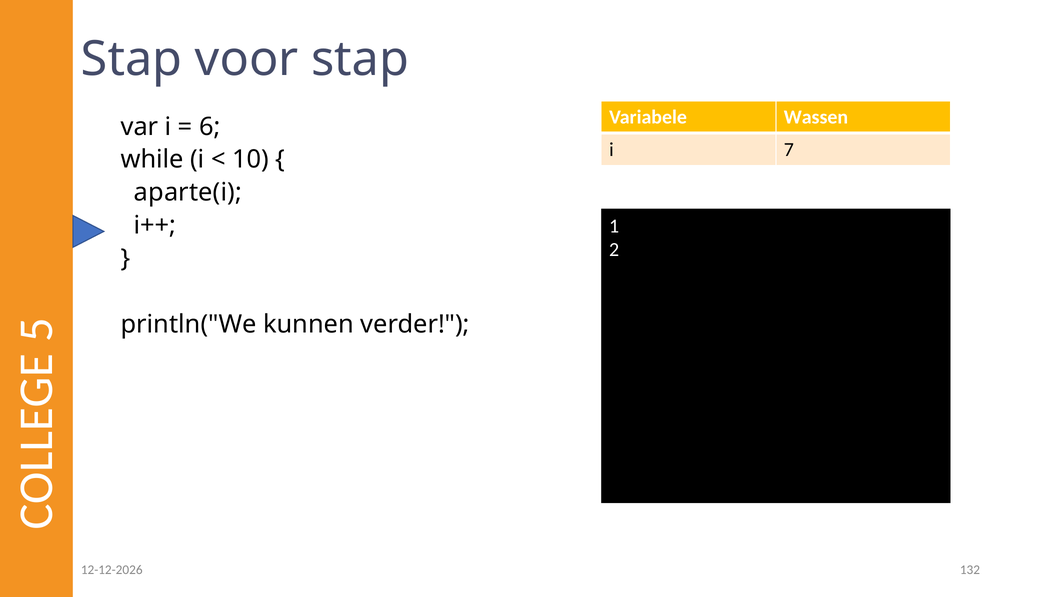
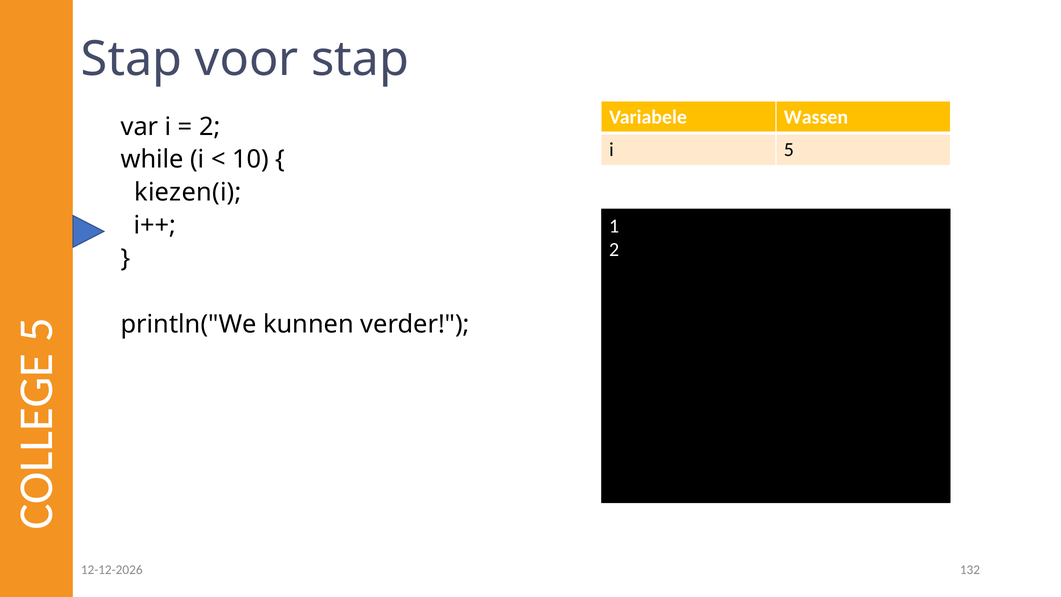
6: 6 -> 2 (210, 127)
i 7: 7 -> 5 (789, 149)
aparte(i: aparte(i -> kiezen(i (188, 192)
